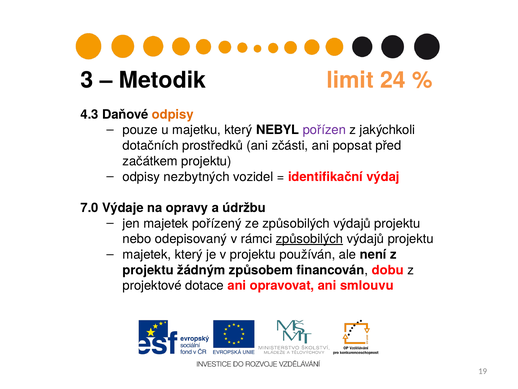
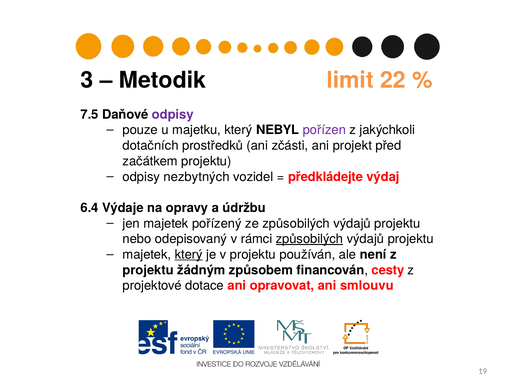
24: 24 -> 22 (393, 80)
4.3: 4.3 -> 7.5 (90, 114)
odpisy colour: orange -> purple (173, 114)
popsat: popsat -> projekt (352, 145)
identifikační: identifikační -> předkládejte (326, 176)
7.0: 7.0 -> 6.4 (90, 208)
který underline: none -> present (189, 254)
dobu: dobu -> cesty (388, 270)
